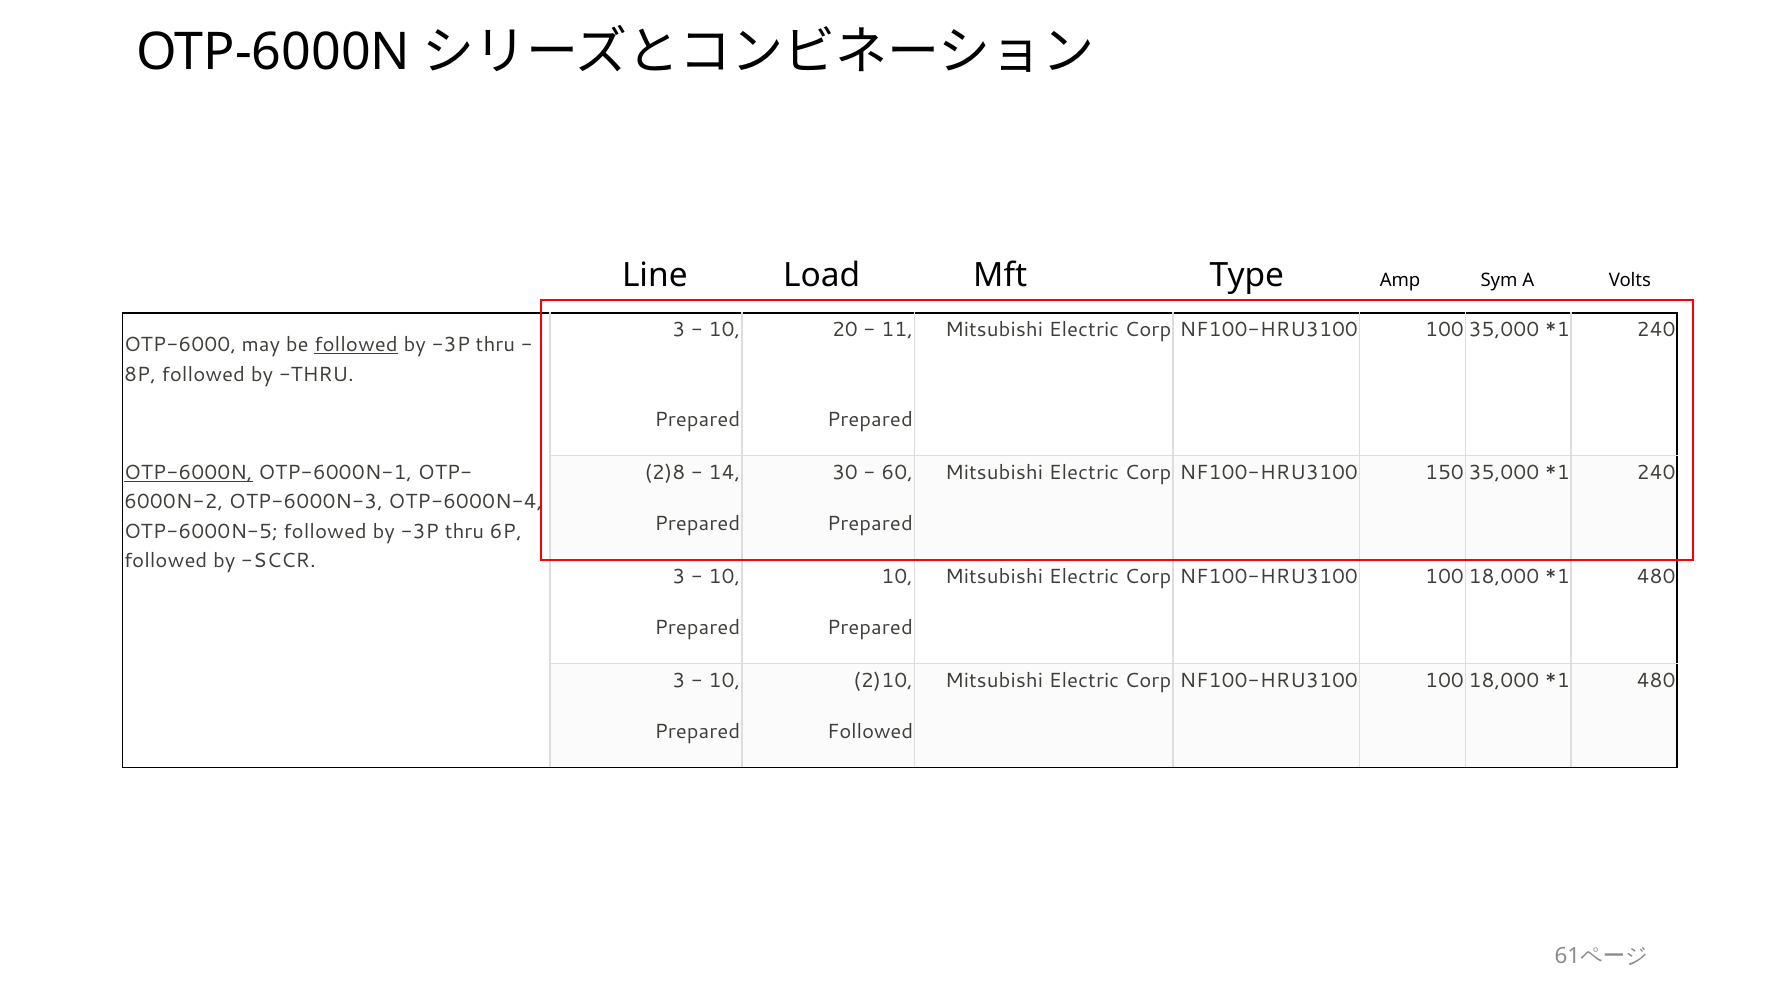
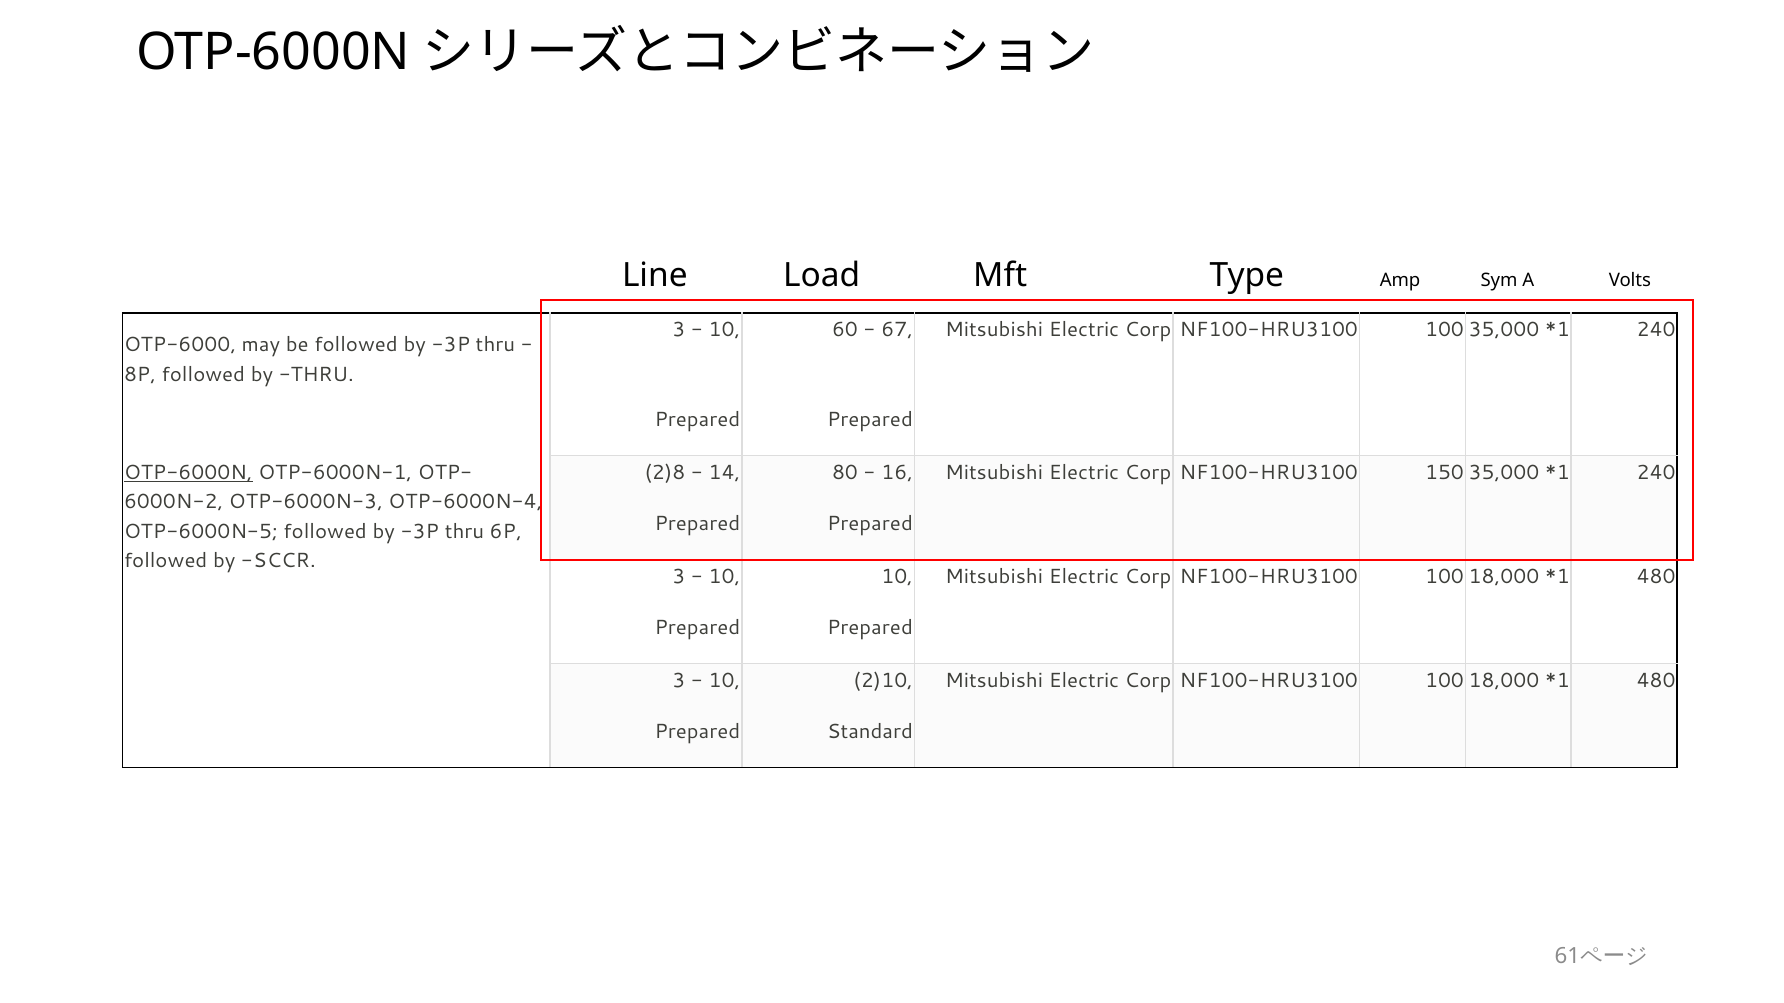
20: 20 -> 60 (845, 330)
11: 11 -> 67 (897, 330)
followed underline: present -> none (356, 345)
30: 30 -> 80 (845, 473)
60: 60 -> 16 (897, 473)
Prepared Followed: Followed -> Standard (870, 732)
